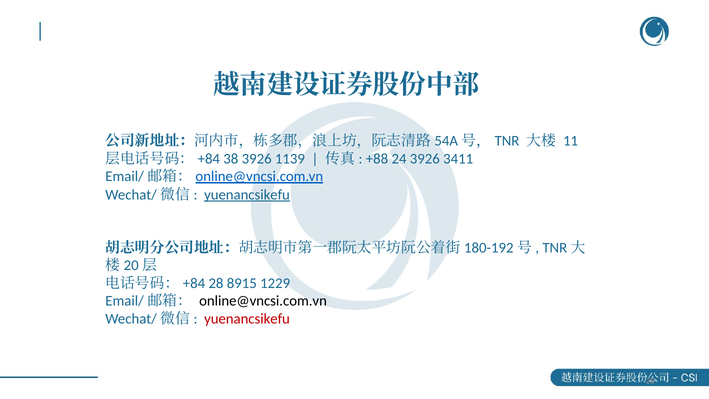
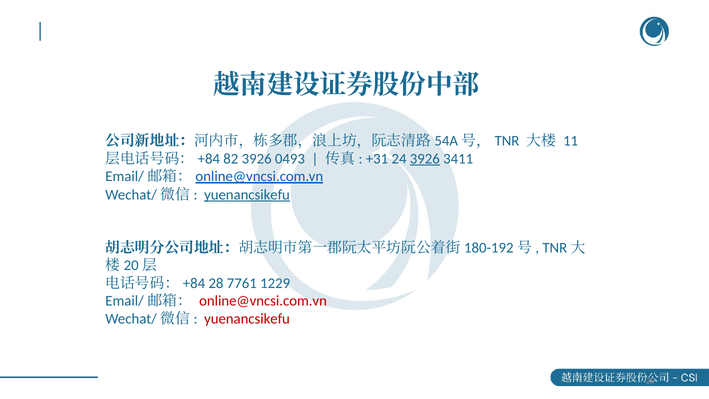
38: 38 -> 82 (231, 159)
1139: 1139 -> 0493 (290, 159)
+88: +88 -> +31 (377, 159)
3926 underline: none -> present (425, 159)
8915: 8915 -> 7761 (242, 283)
online@vncsi.com.vn colour: black -> red (263, 301)
